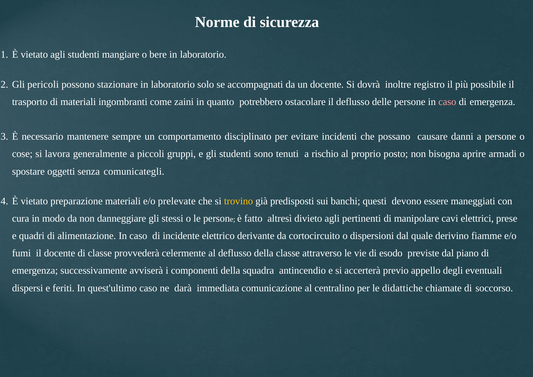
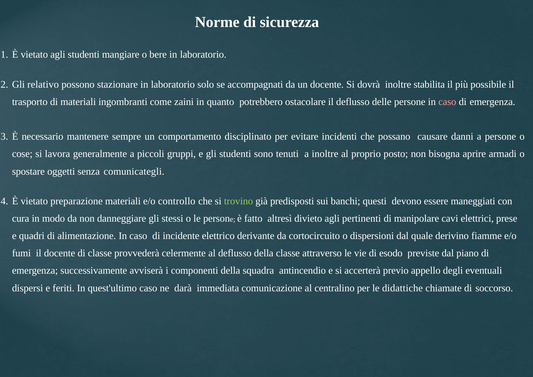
pericoli: pericoli -> relativo (43, 84)
registro: registro -> stabilita (429, 84)
a rischio: rischio -> inoltre (325, 154)
prelevate: prelevate -> controllo (177, 201)
trovino colour: yellow -> light green (239, 201)
